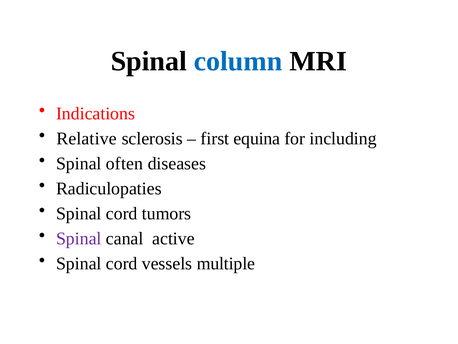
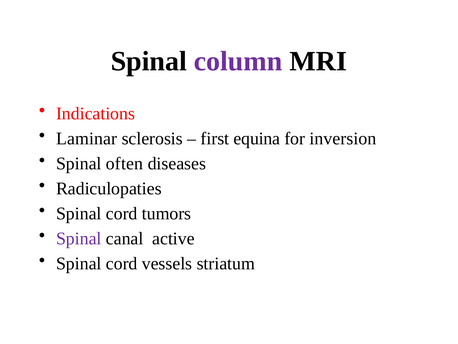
column colour: blue -> purple (238, 61)
Relative: Relative -> Laminar (87, 138)
including: including -> inversion (343, 138)
multiple: multiple -> striatum (226, 263)
